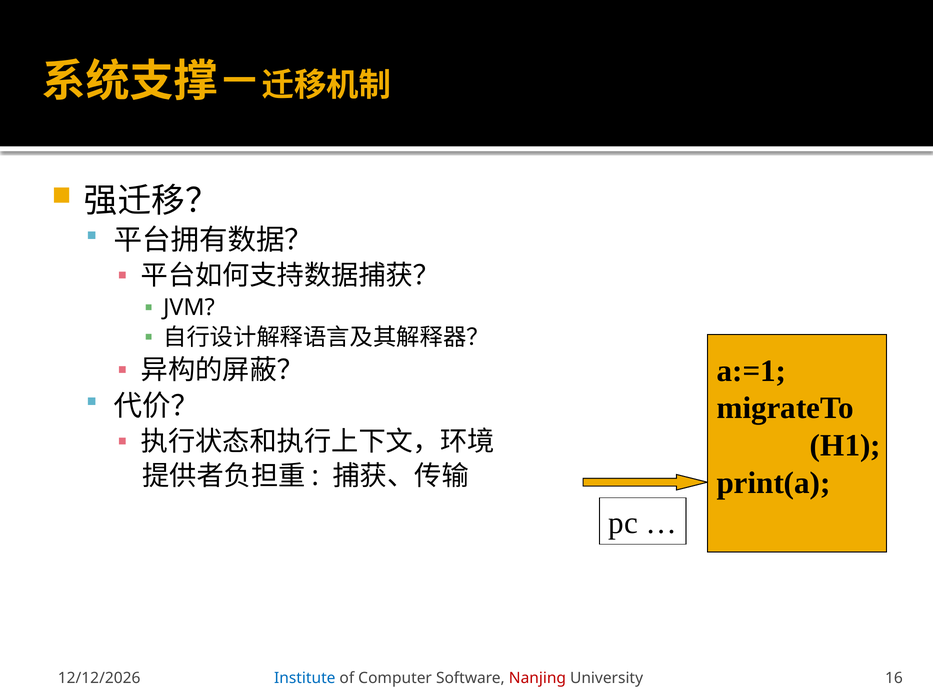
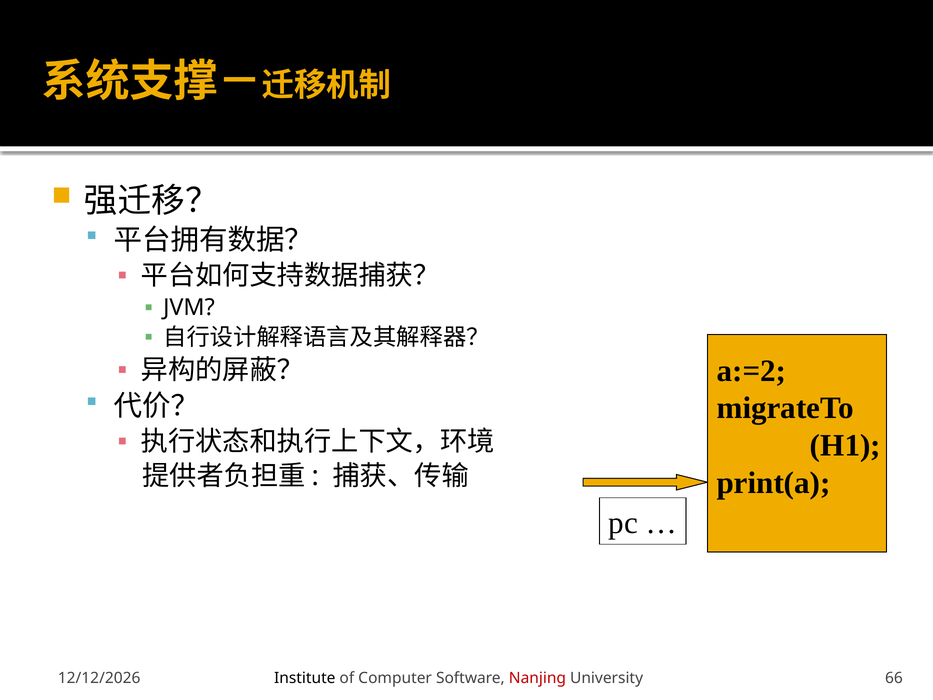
a:=1: a:=1 -> a:=2 (751, 371)
Institute colour: blue -> black (305, 678)
16: 16 -> 66 (894, 678)
